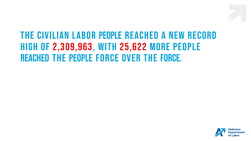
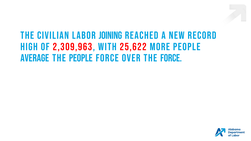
labor people: people -> joining (110, 36)
reached: reached -> average (35, 58)
